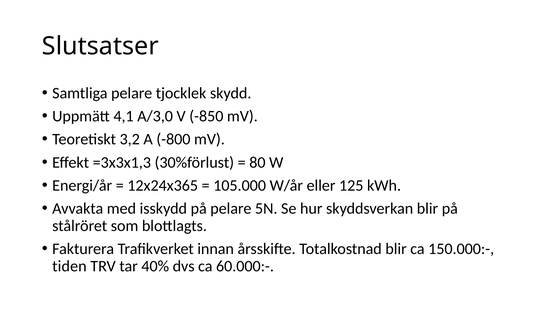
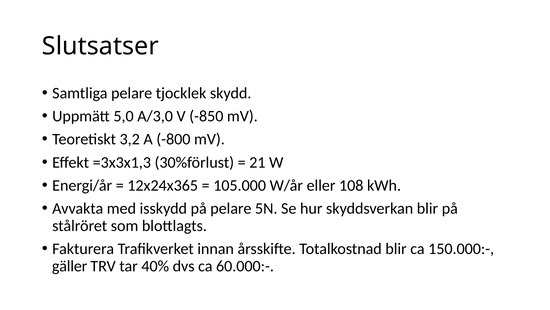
4,1: 4,1 -> 5,0 (124, 116)
80: 80 -> 21 (257, 162)
125: 125 -> 108 (351, 185)
tiden: tiden -> gäller (70, 266)
